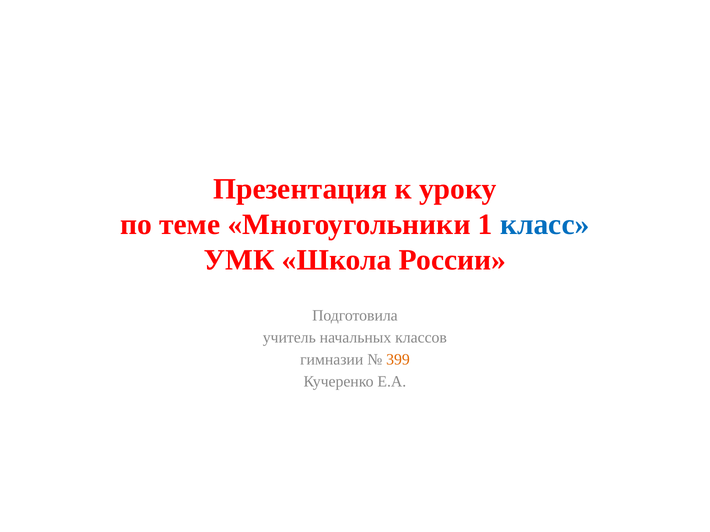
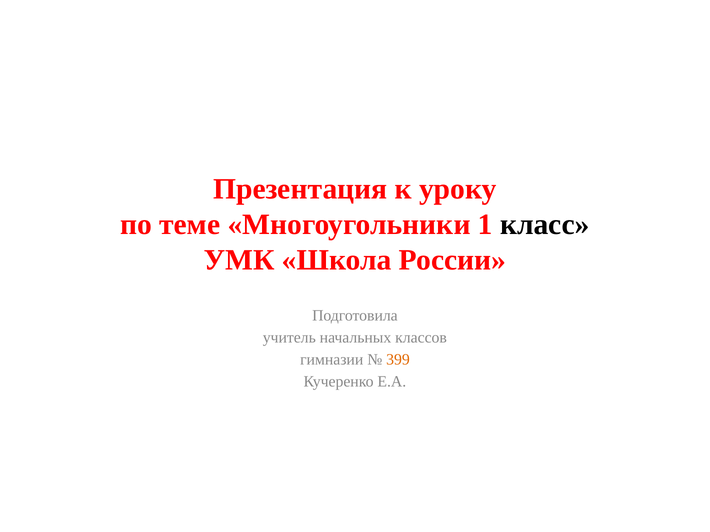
класс colour: blue -> black (545, 225)
